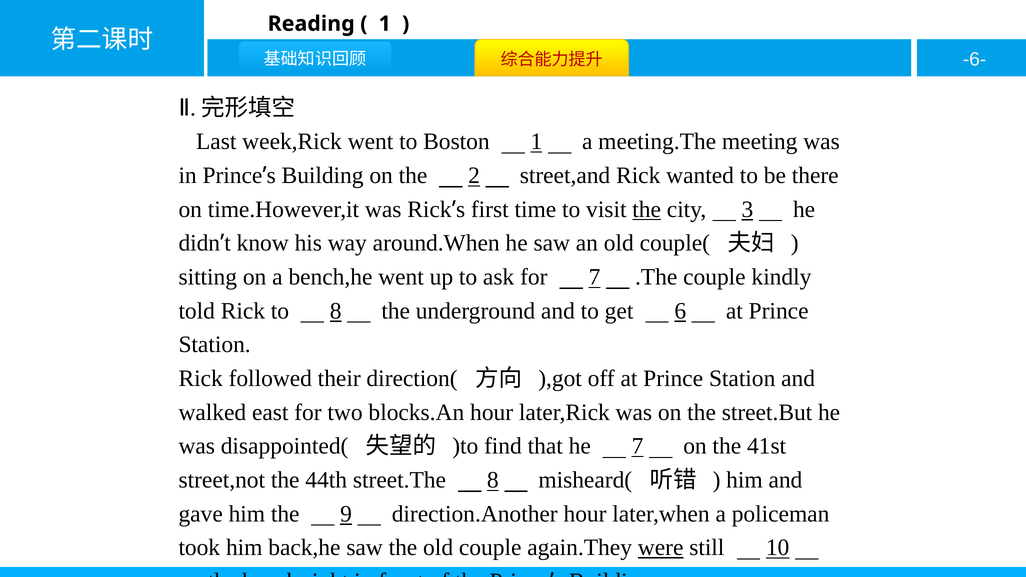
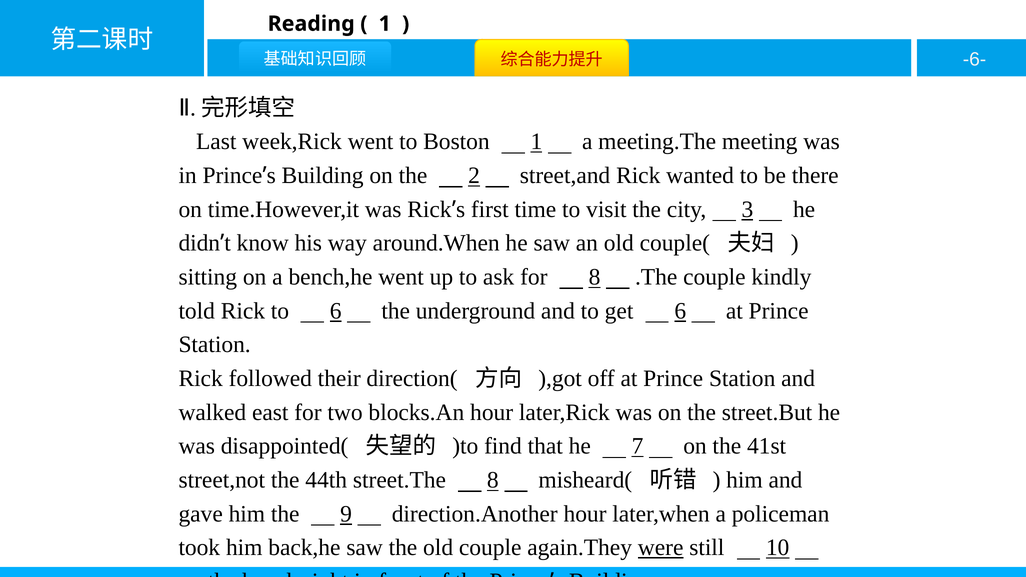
the underline: present -> none (647, 209)
for 7: 7 -> 8 (595, 277)
to 8: 8 -> 6 (336, 311)
